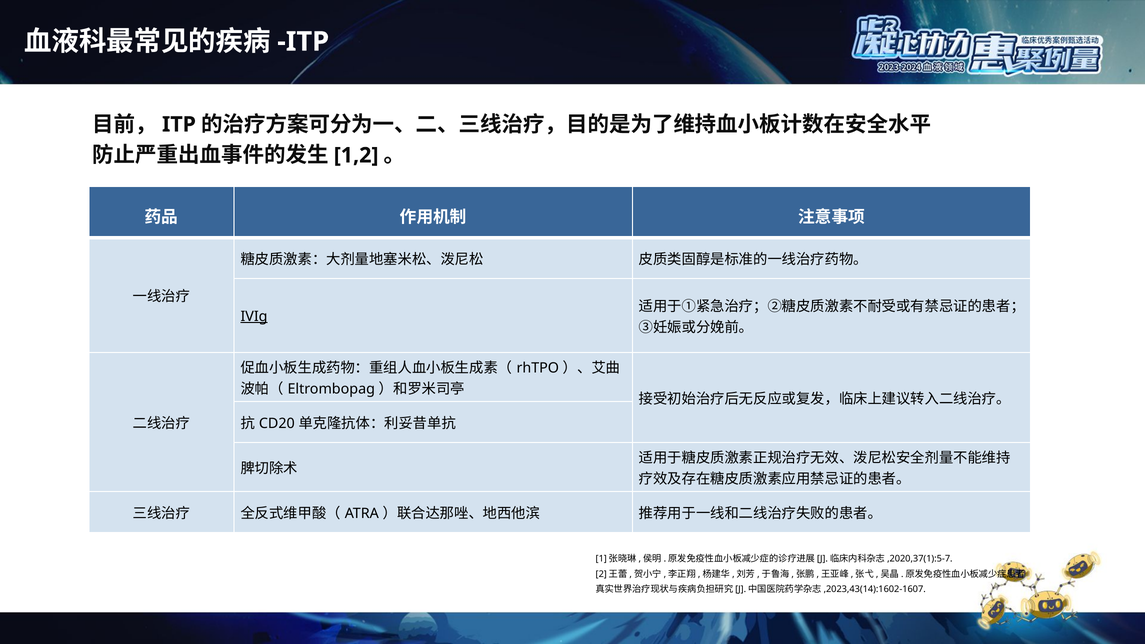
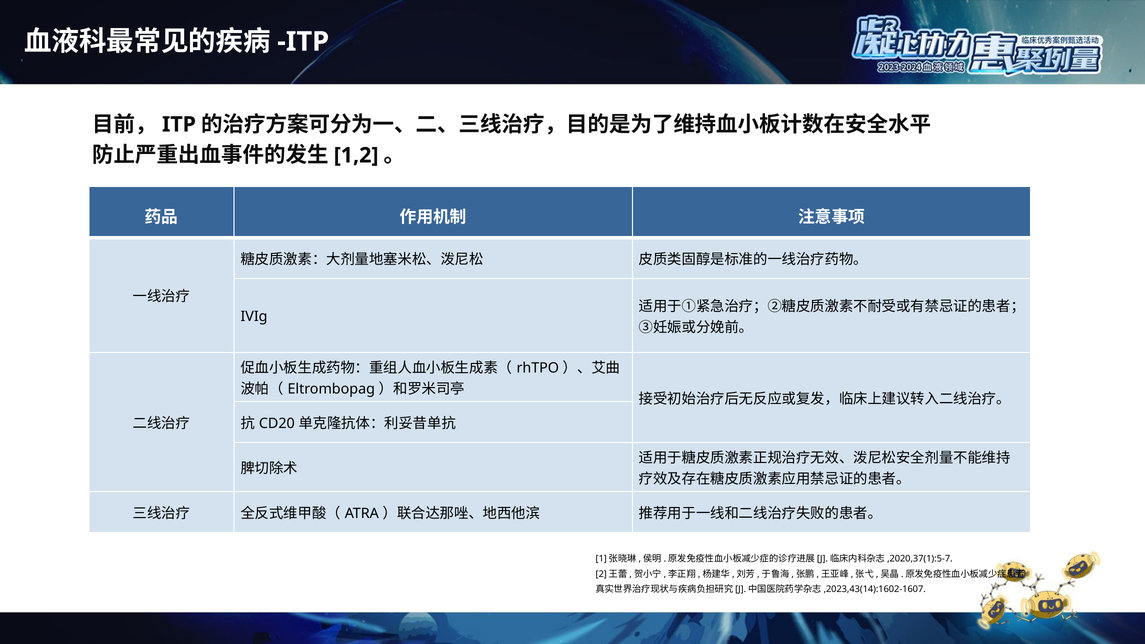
IVIg underline: present -> none (254, 316)
